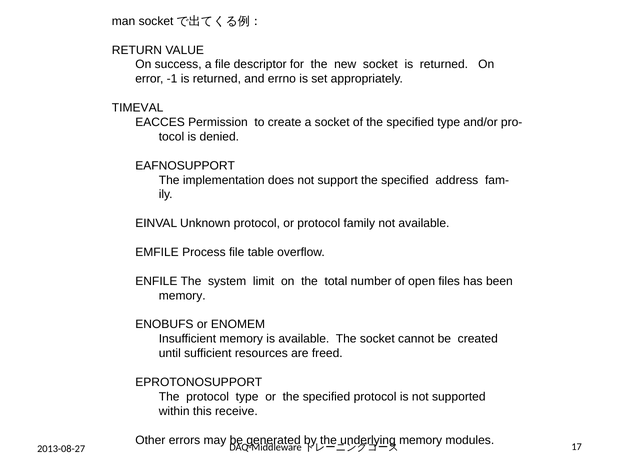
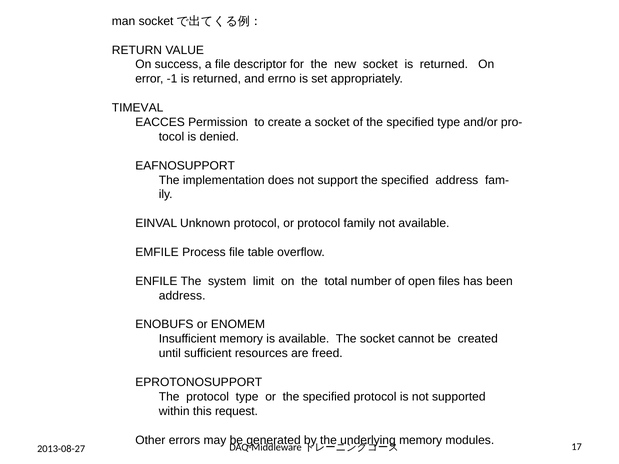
memory: memory -> address (182, 296)
receive: receive -> request (236, 411)
